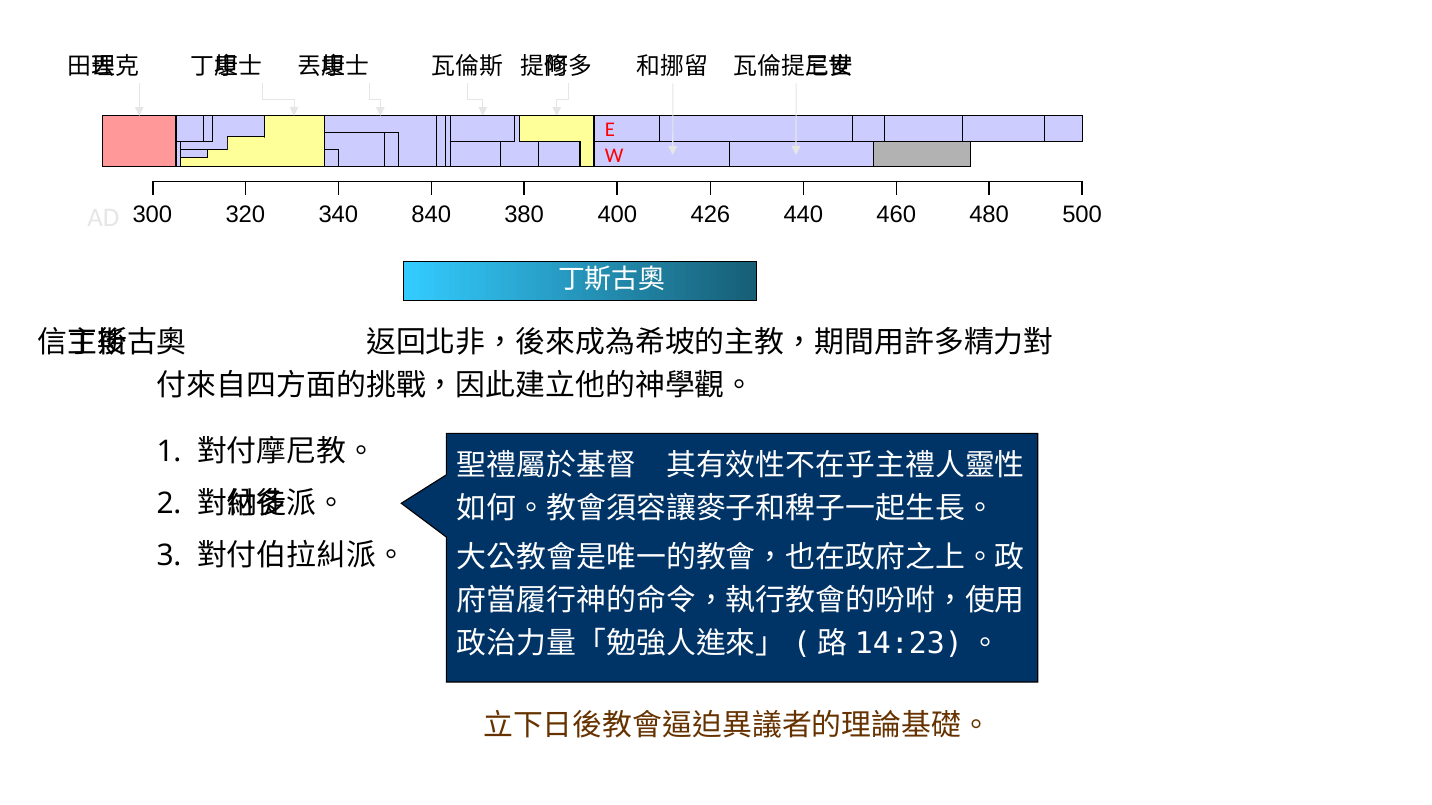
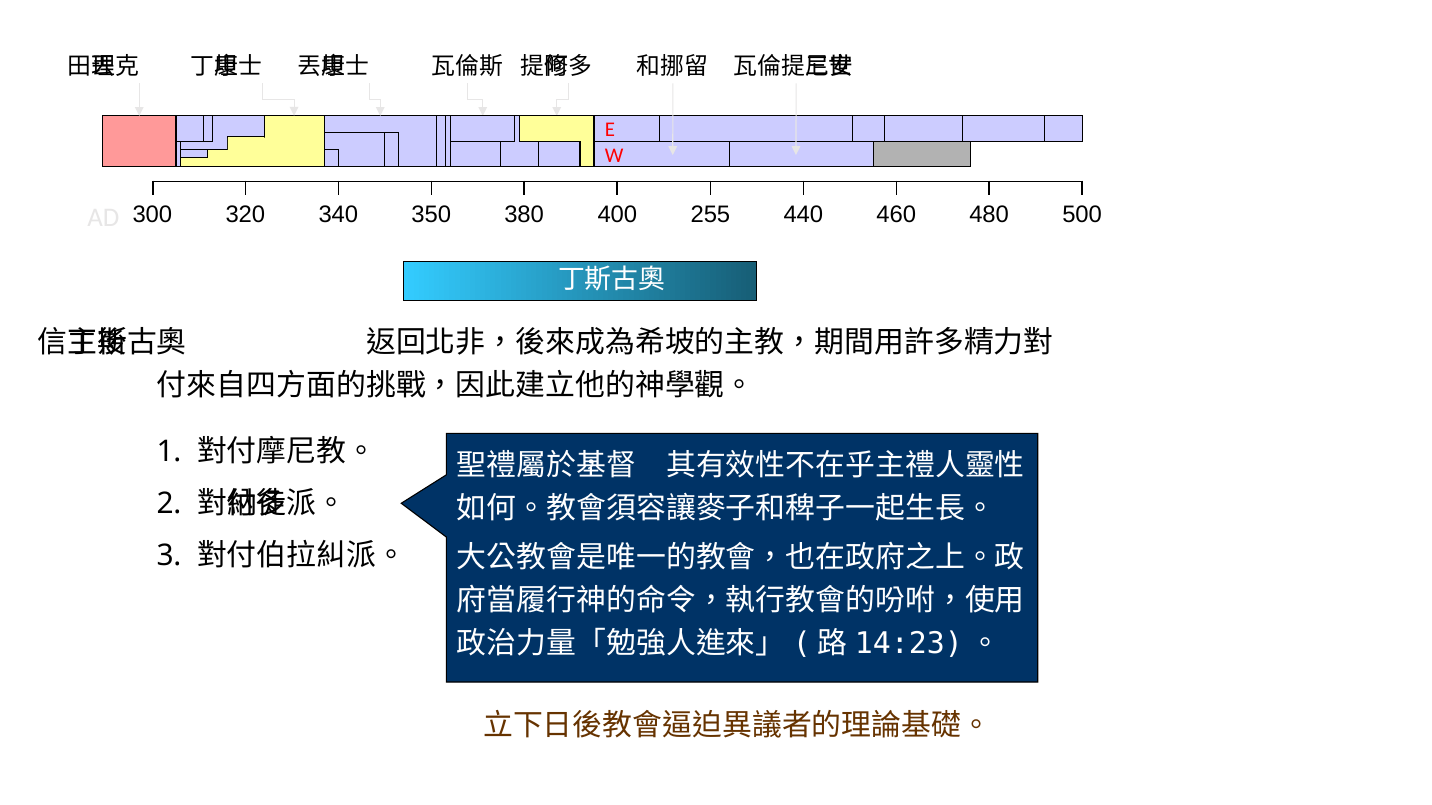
840: 840 -> 350 (431, 215)
426: 426 -> 255 (710, 215)
